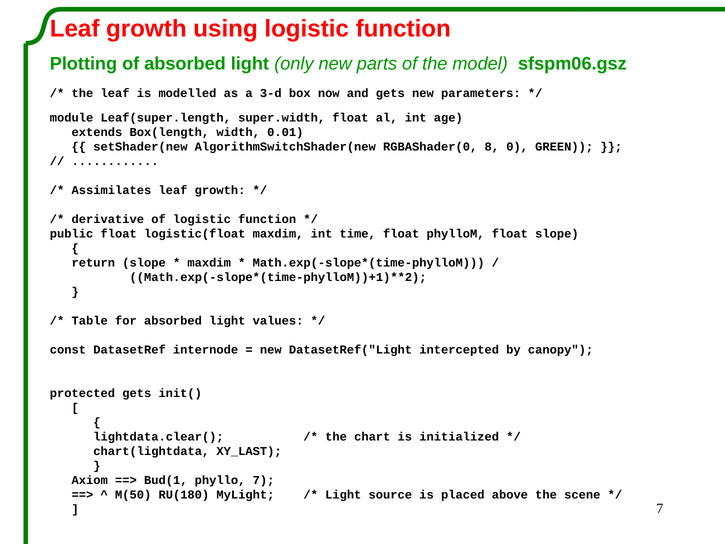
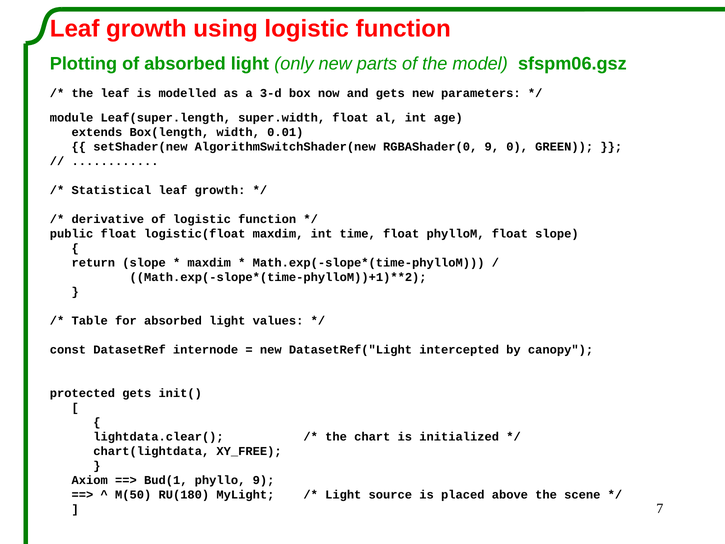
RGBAShader(0 8: 8 -> 9 (492, 147)
Assimilates: Assimilates -> Statistical (111, 190)
XY_LAST: XY_LAST -> XY_FREE (249, 451)
phyllo 7: 7 -> 9 (264, 480)
